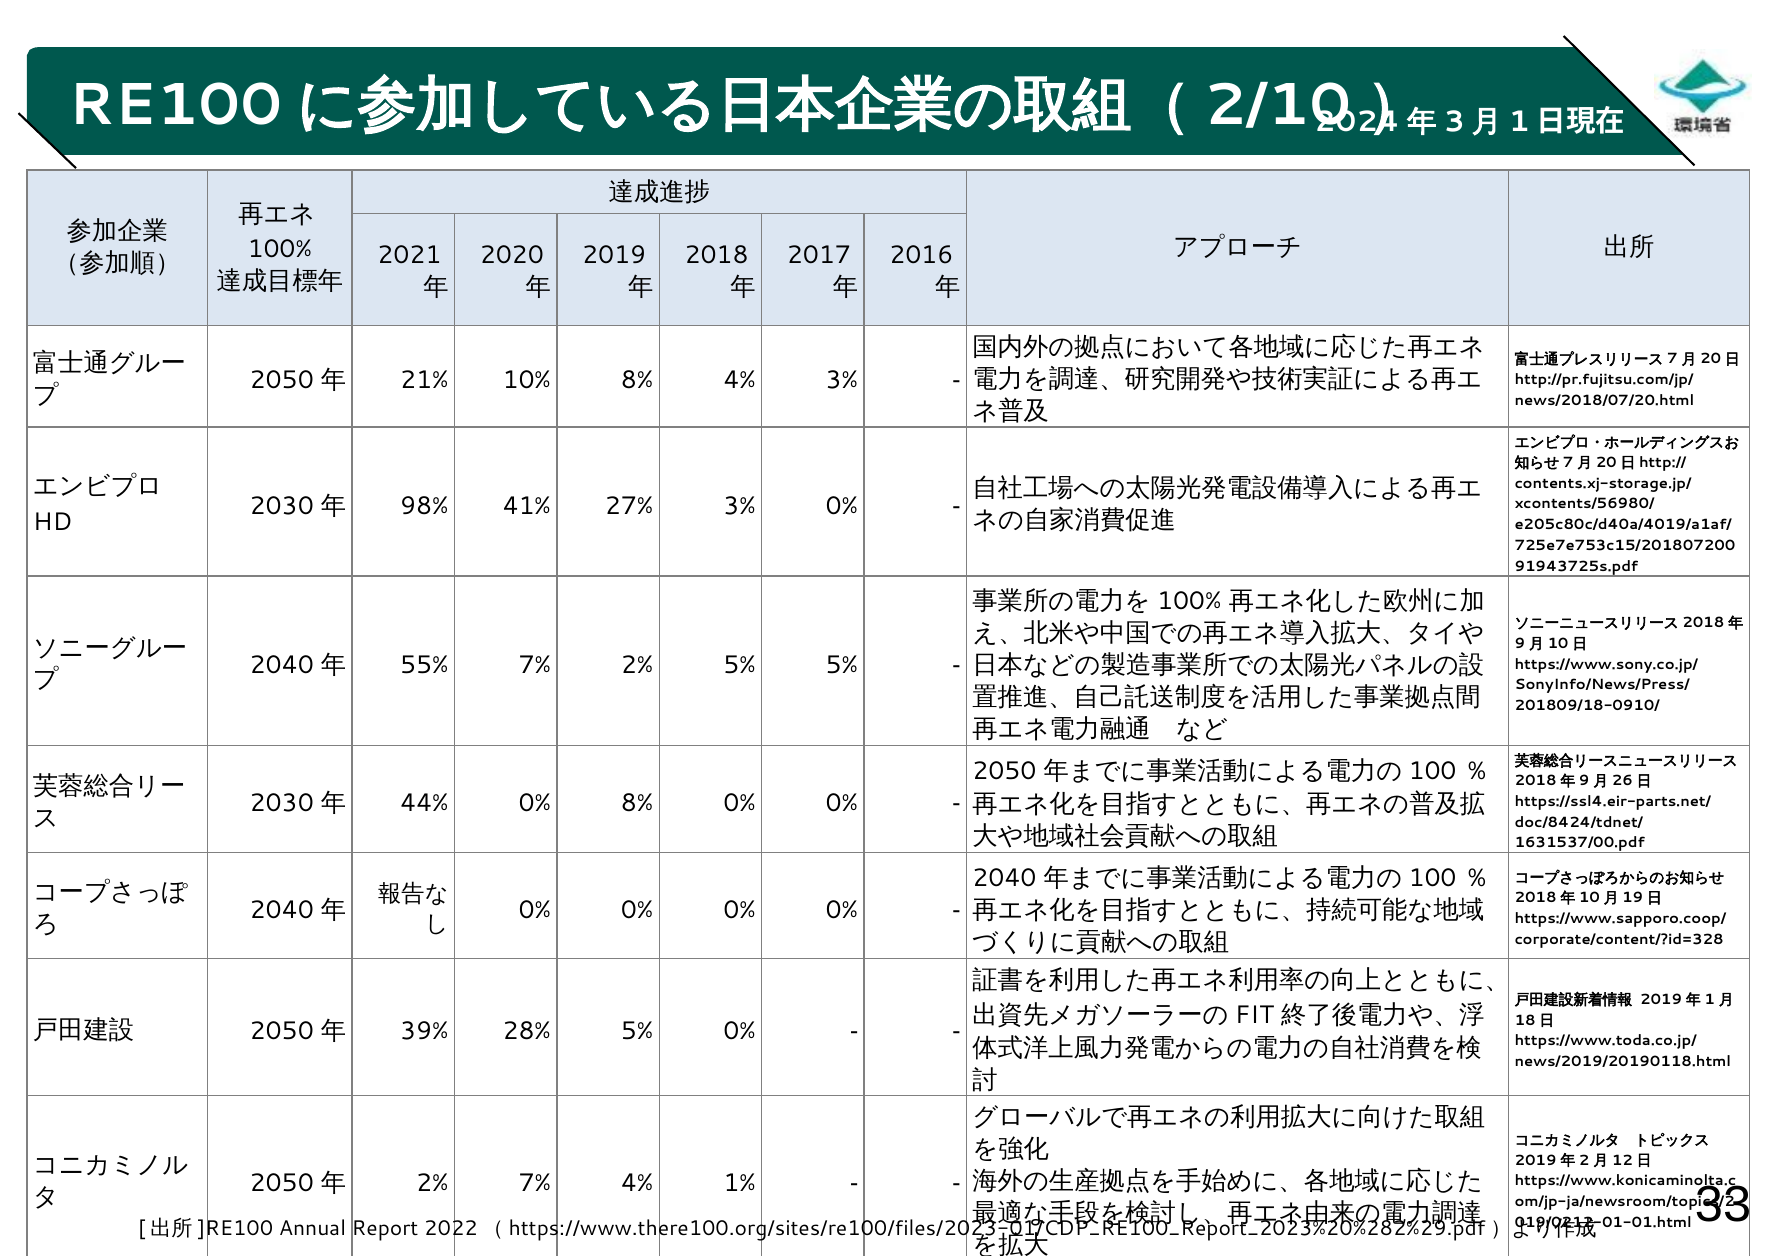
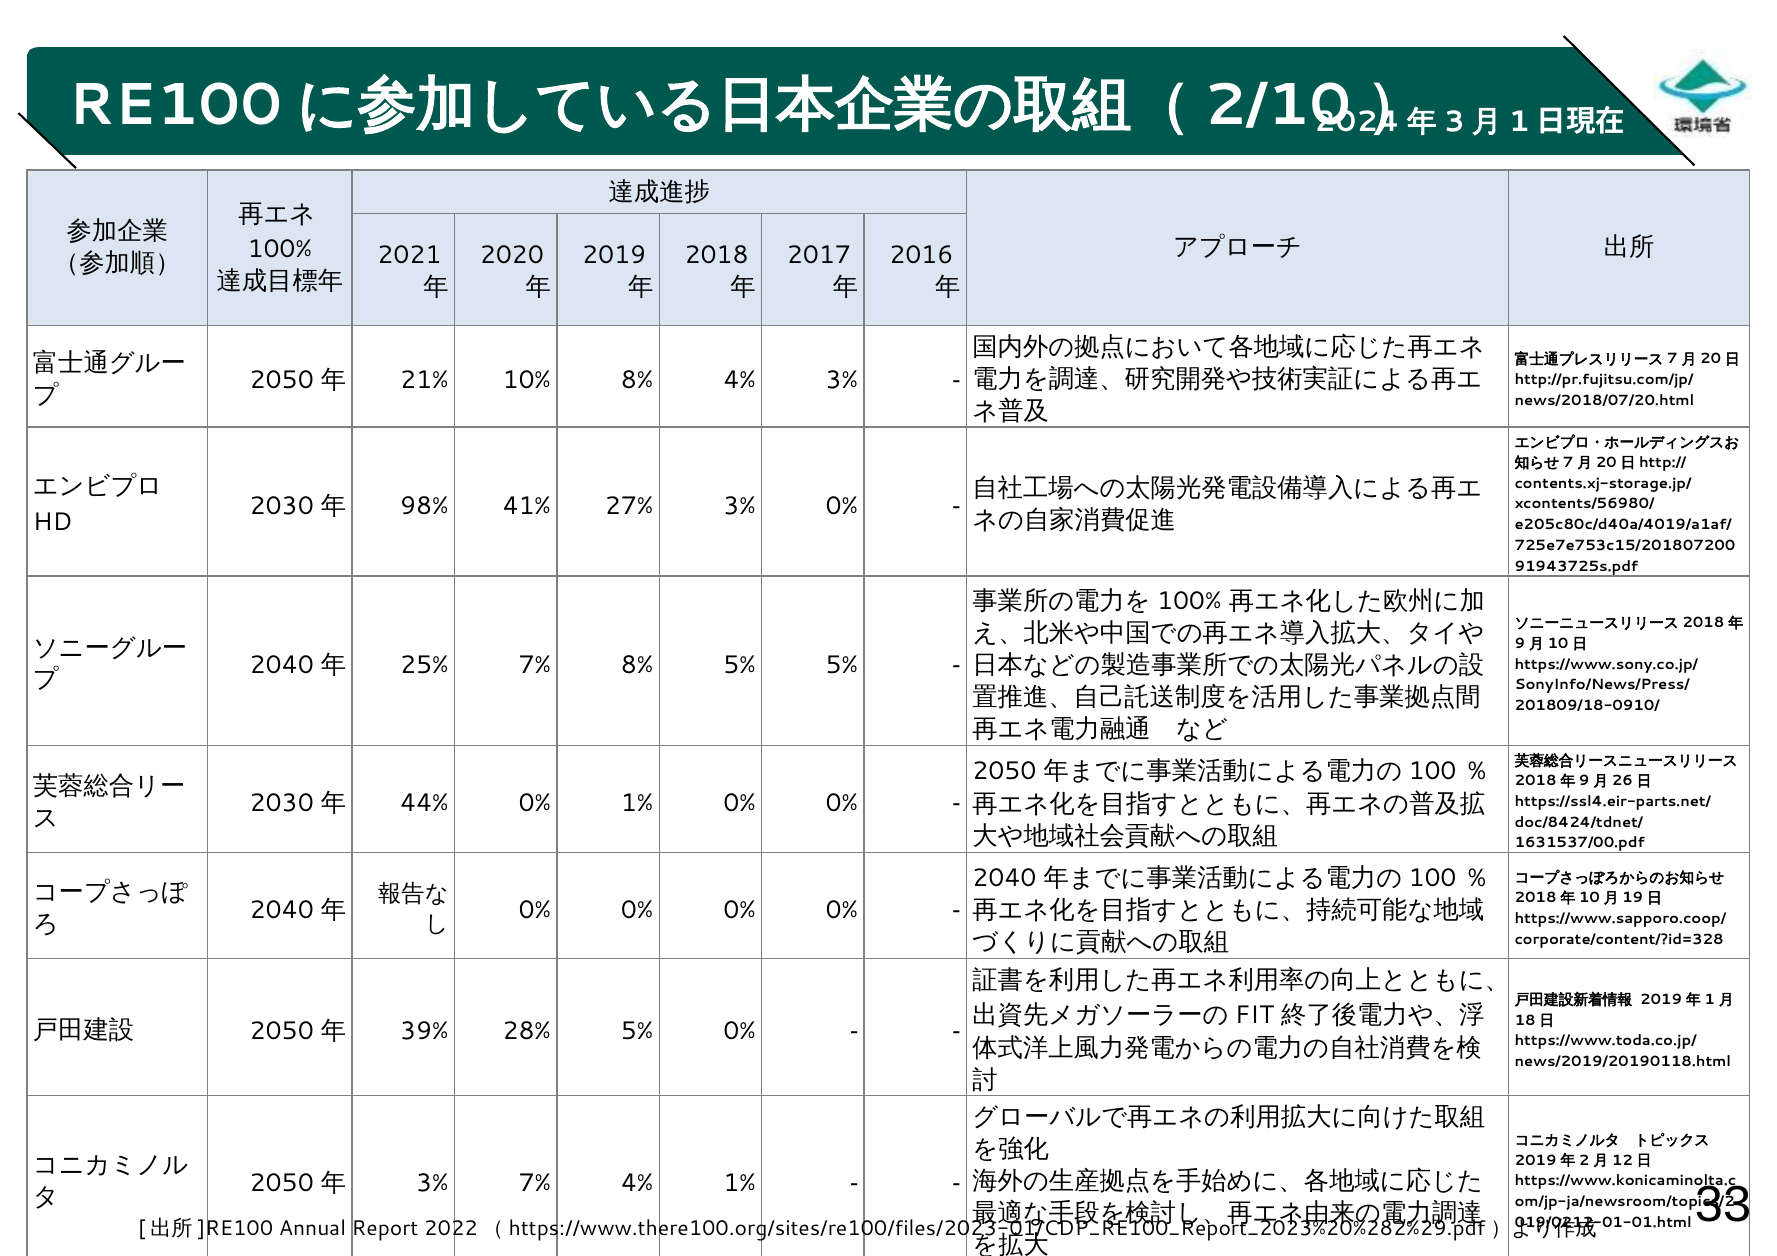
55%: 55% -> 25% (424, 665)
7% 2%: 2% -> 8% (637, 665)
0% 8%: 8% -> 1% (637, 804)
2%: 2% -> 3% (432, 1183)
